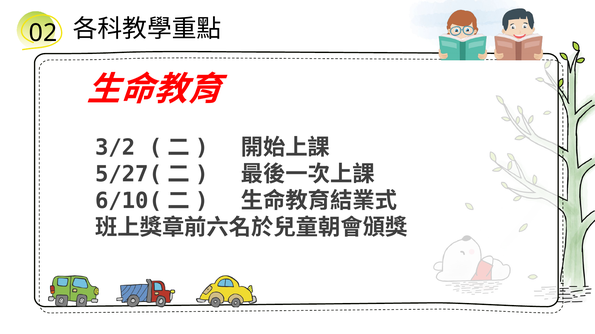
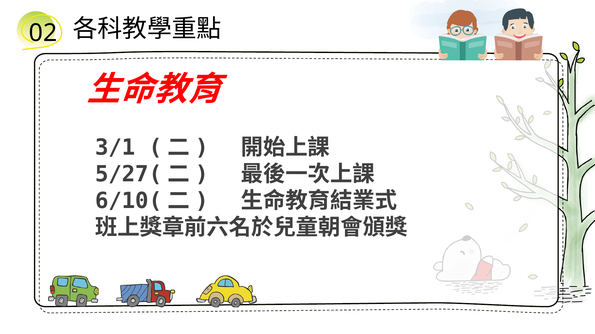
3/2: 3/2 -> 3/1 (115, 148)
